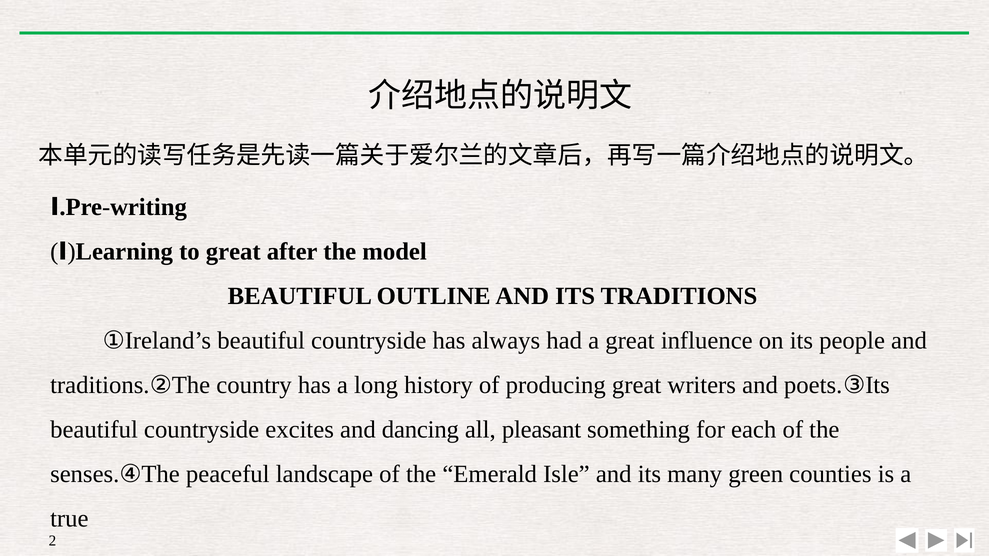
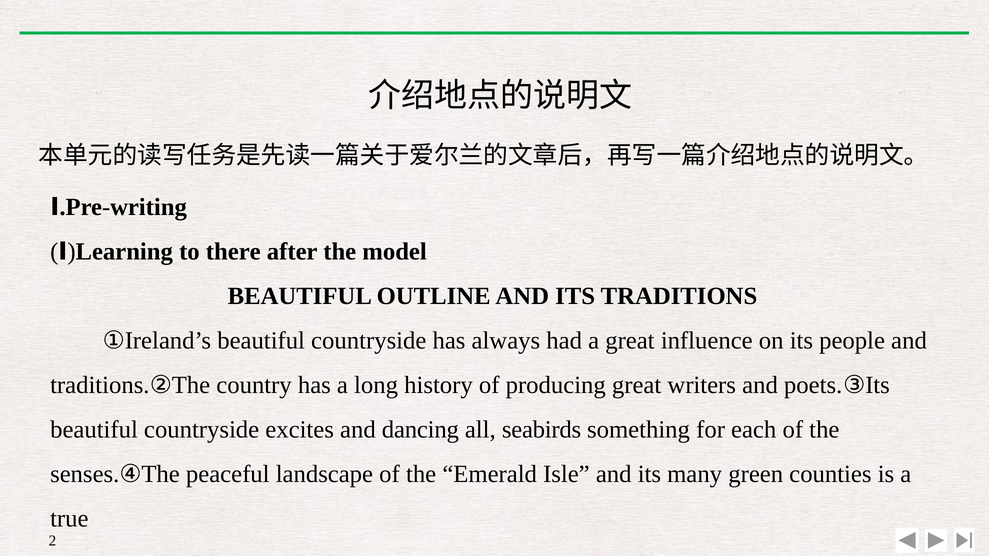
to great: great -> there (233, 252)
pleasant: pleasant -> seabirds (542, 430)
